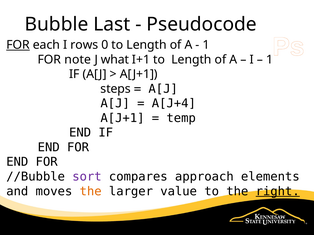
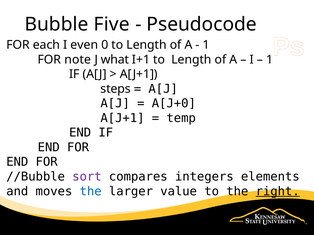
Last: Last -> Five (112, 24)
FOR underline: present -> none (18, 45)
rows: rows -> even (84, 45)
A[J+4: A[J+4 -> A[J+0 (174, 104)
approach: approach -> integers (204, 177)
the colour: orange -> blue (91, 192)
